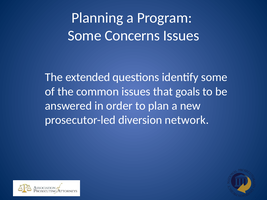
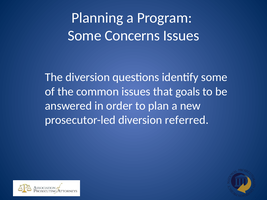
The extended: extended -> diversion (88, 77)
network: network -> referred (187, 120)
